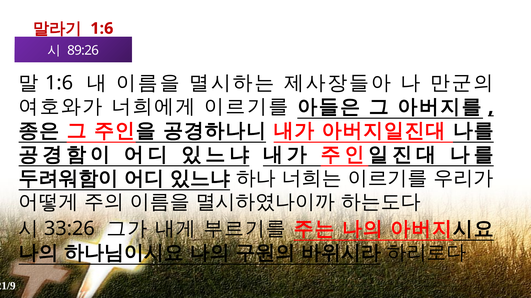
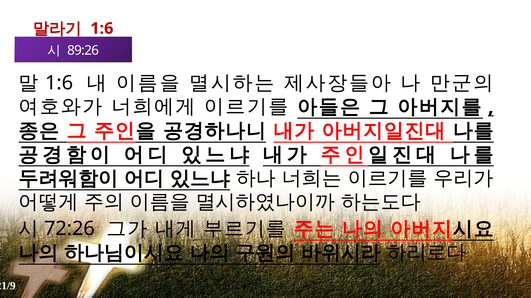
33:26: 33:26 -> 72:26 (70, 229)
